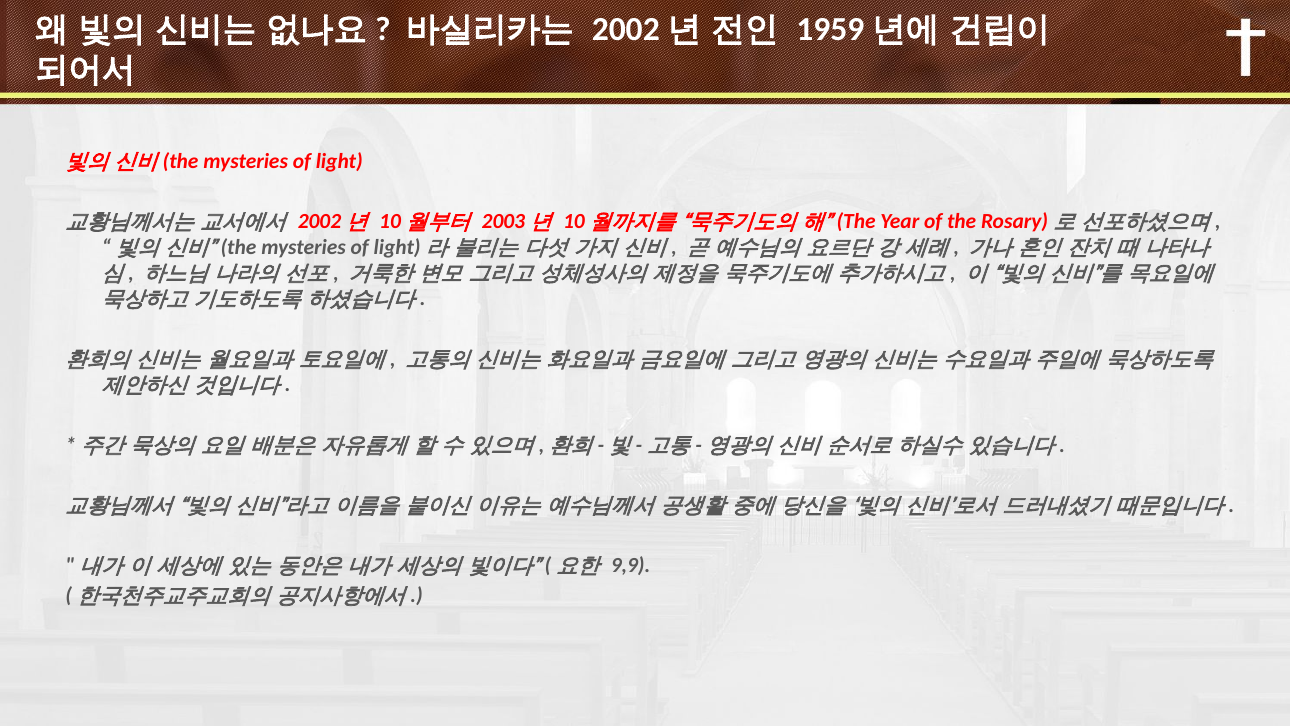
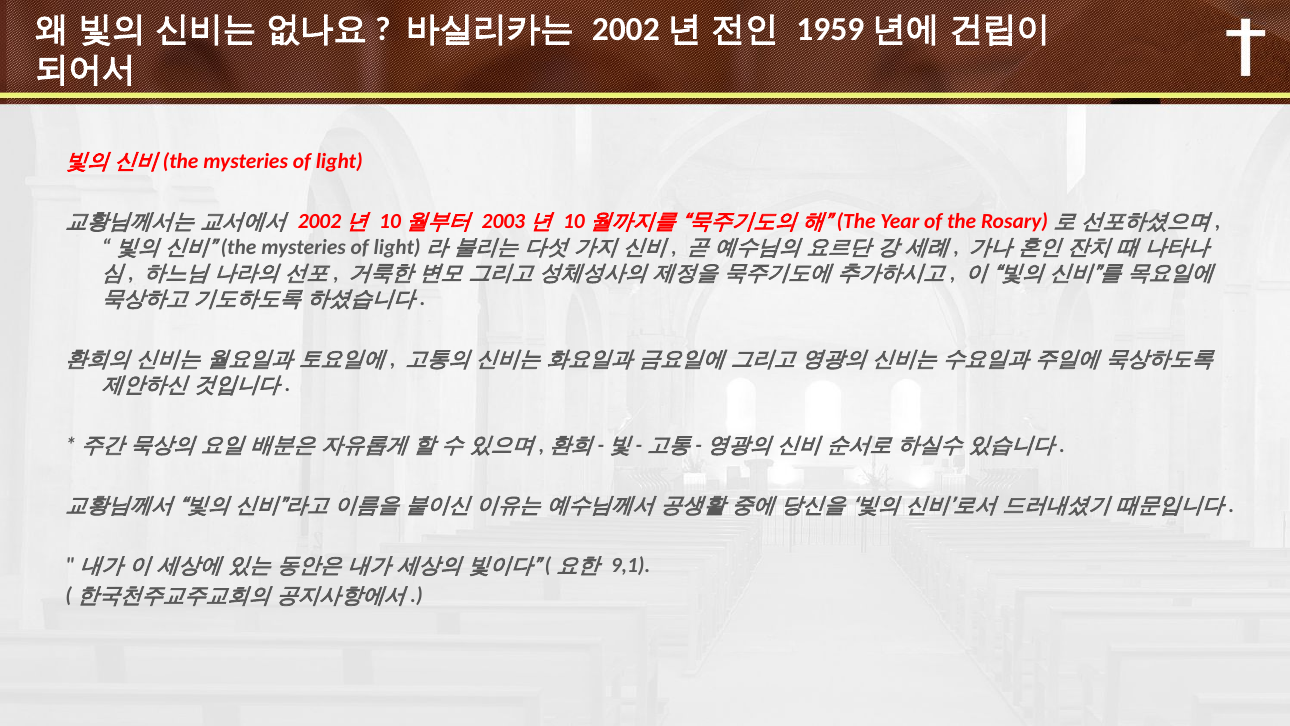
9,9: 9,9 -> 9,1 (631, 565)
